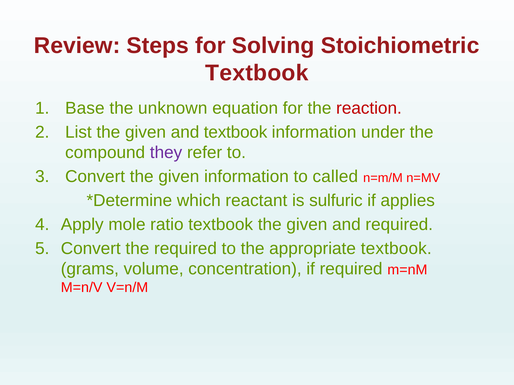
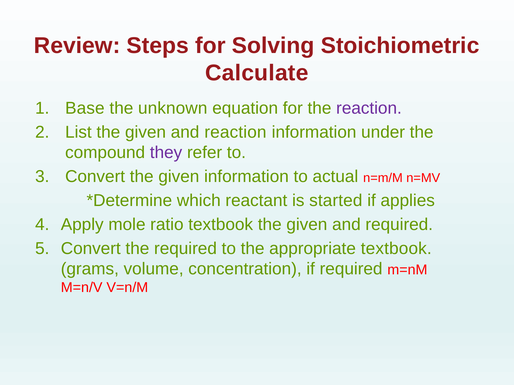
Textbook: Textbook -> Calculate (257, 73)
reaction colour: red -> purple (369, 108)
and textbook: textbook -> reaction (235, 132)
called: called -> actual (335, 177)
sulfuric: sulfuric -> started (336, 201)
